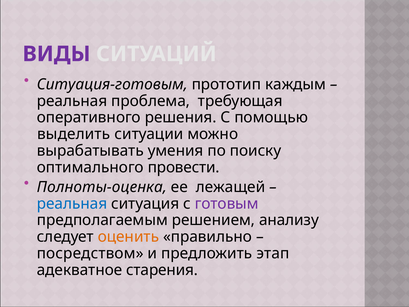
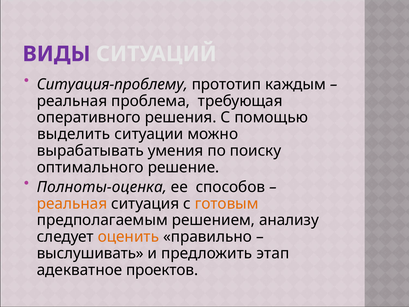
Ситуация-готовым: Ситуация-готовым -> Ситуация-проблему (112, 84)
провести: провести -> решение (184, 167)
лежащей: лежащей -> способов (230, 187)
реальная colour: blue -> orange (72, 203)
готовым colour: purple -> orange (227, 203)
посредством: посредством -> выслушивать (90, 253)
старения: старения -> проектов (162, 270)
